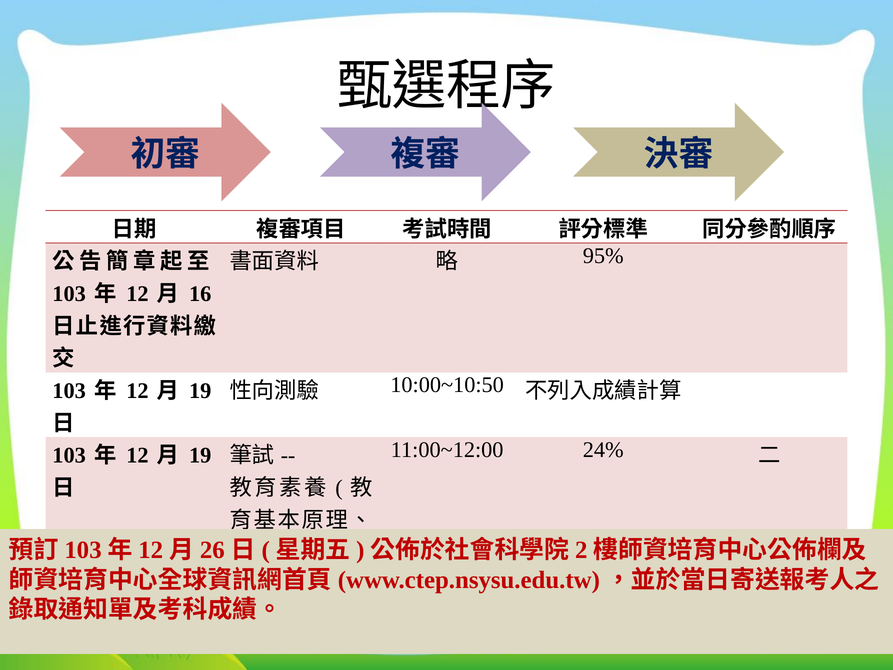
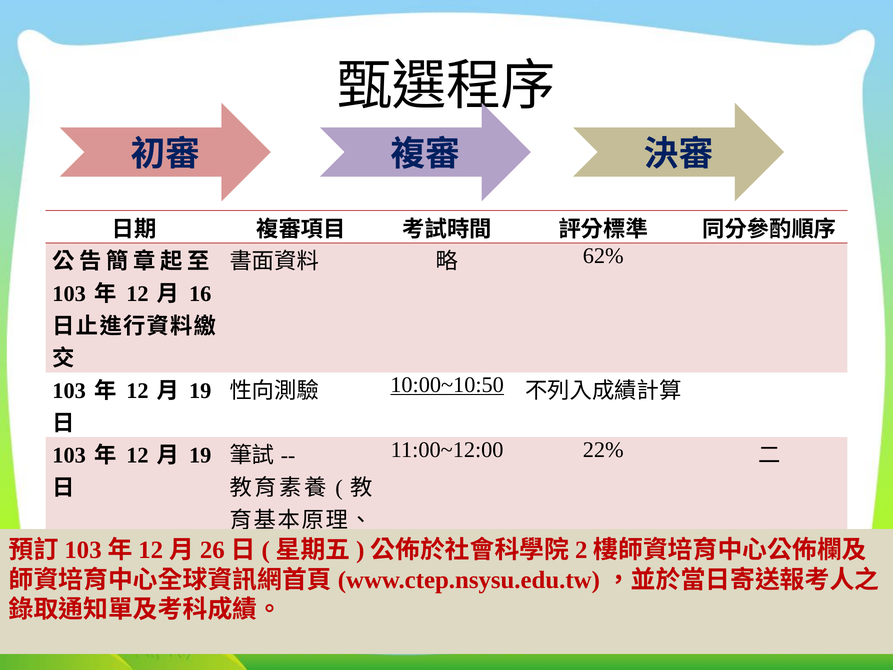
95%: 95% -> 62% (603, 256)
10:00~10:50 underline: none -> present (447, 385)
24%: 24% -> 22% (603, 449)
